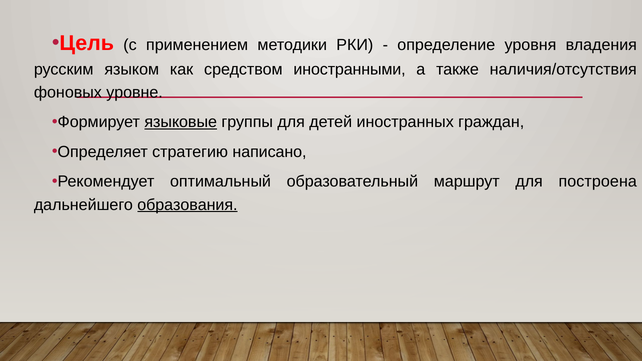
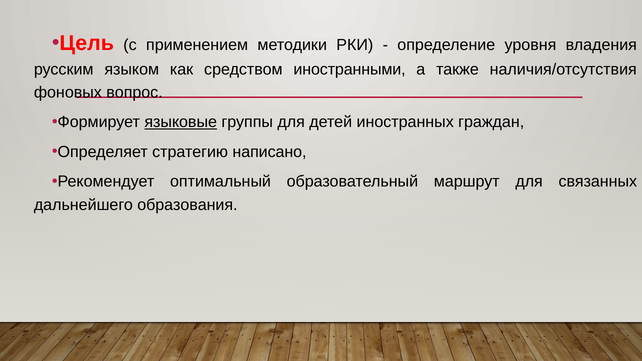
уровне: уровне -> вопрос (135, 92)
построена: построена -> связанных (598, 182)
образования underline: present -> none (187, 205)
